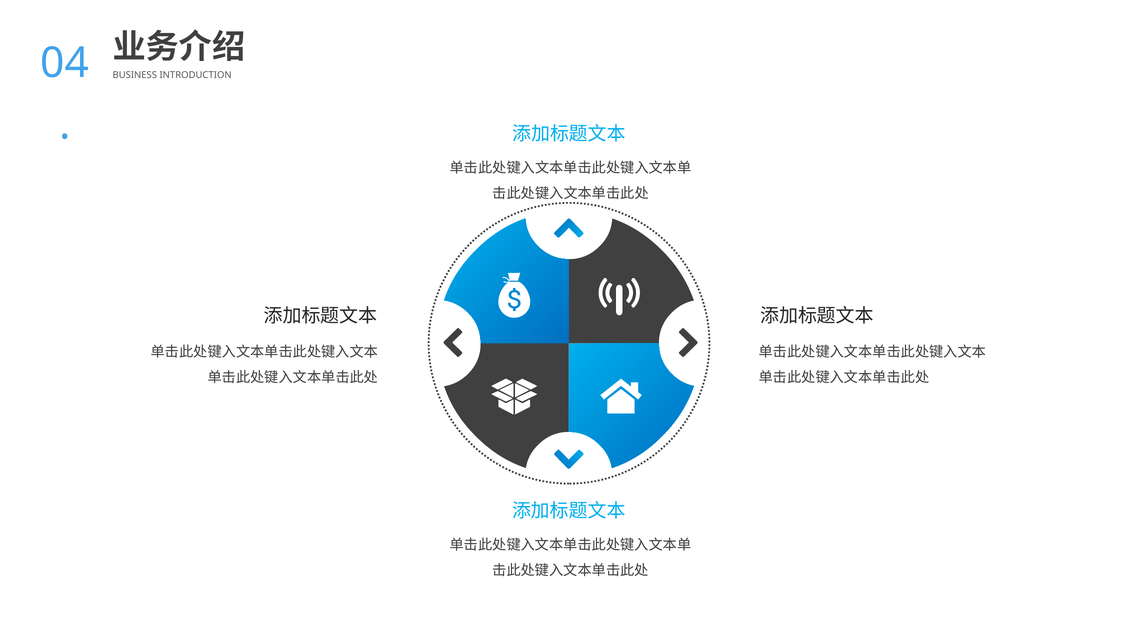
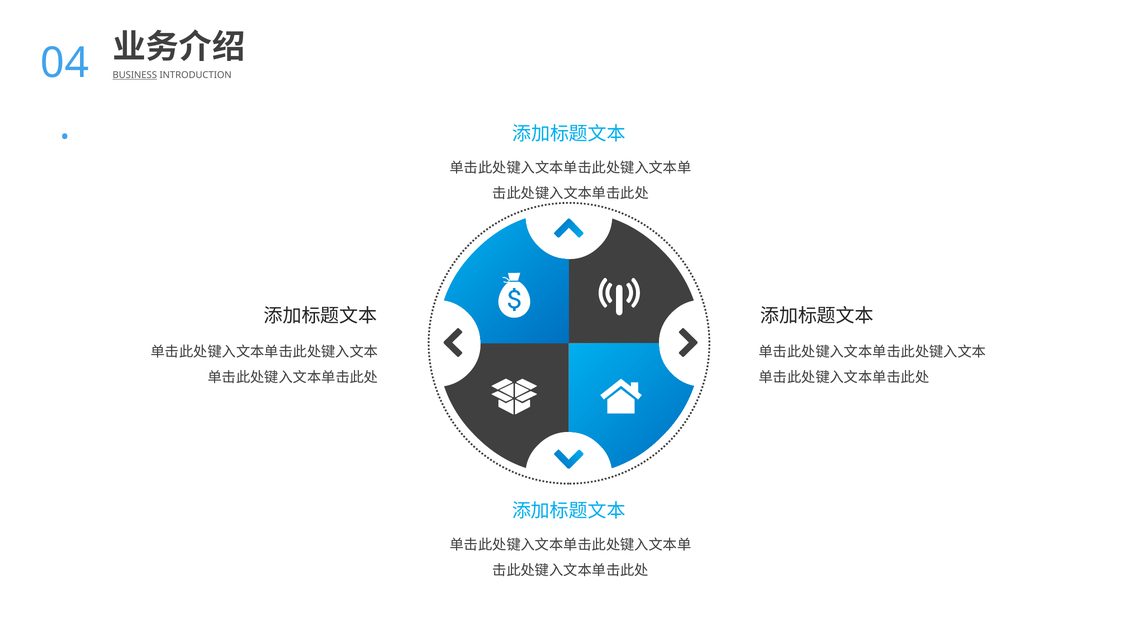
BUSINESS underline: none -> present (135, 75)
